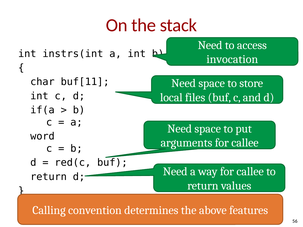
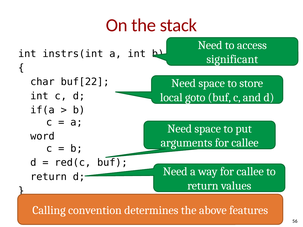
invocation: invocation -> significant (232, 59)
buf[11: buf[11 -> buf[22 (85, 82)
files: files -> goto (195, 98)
